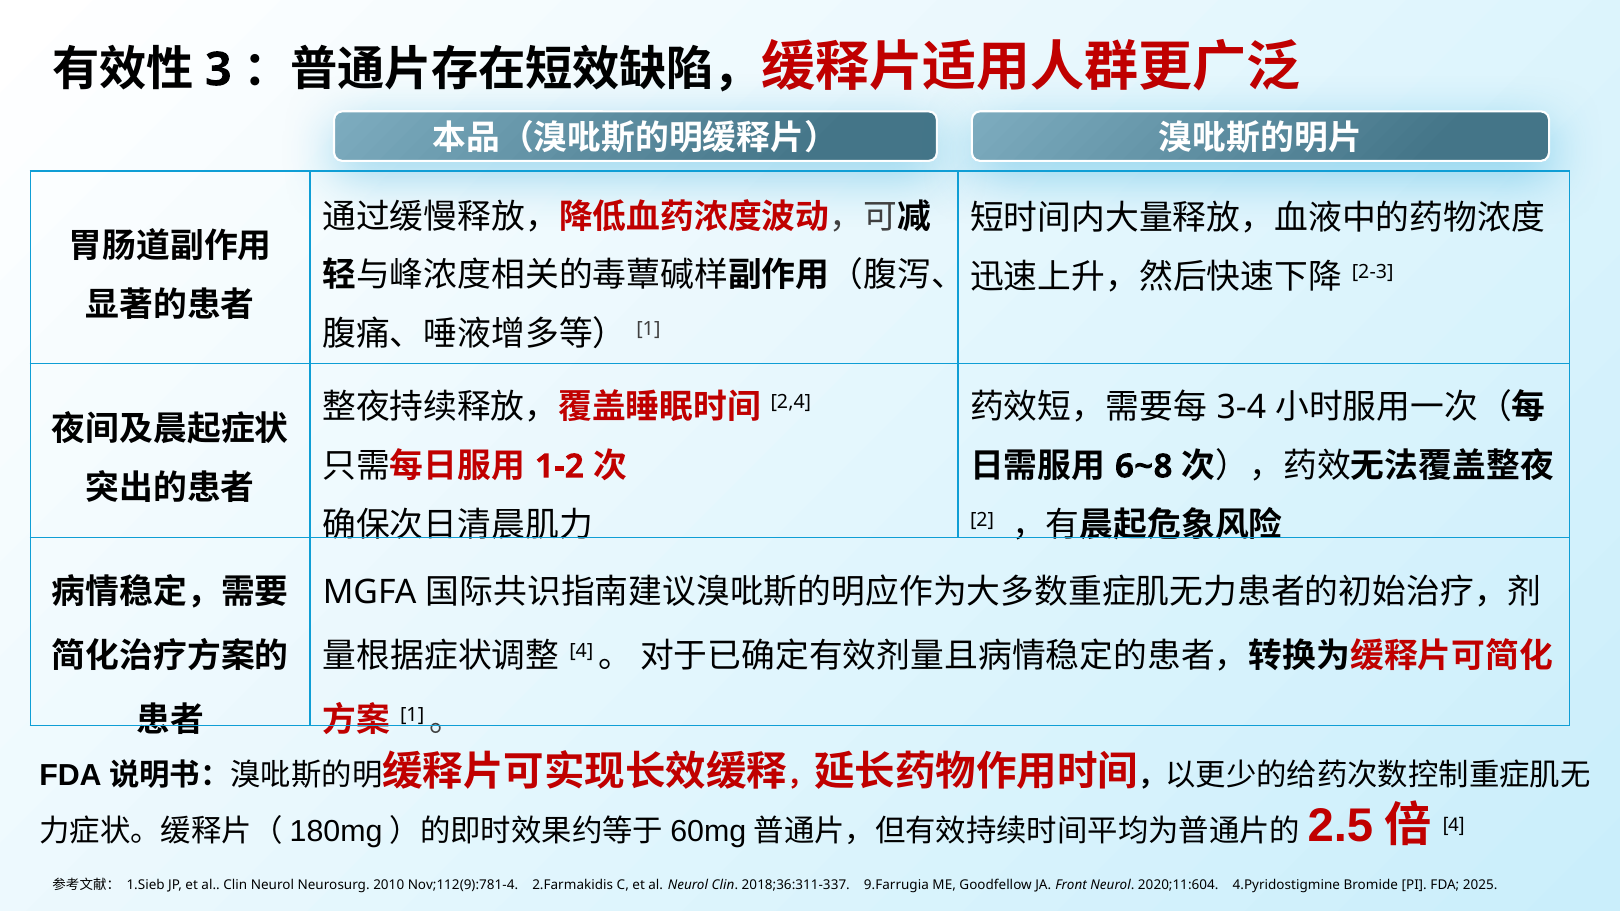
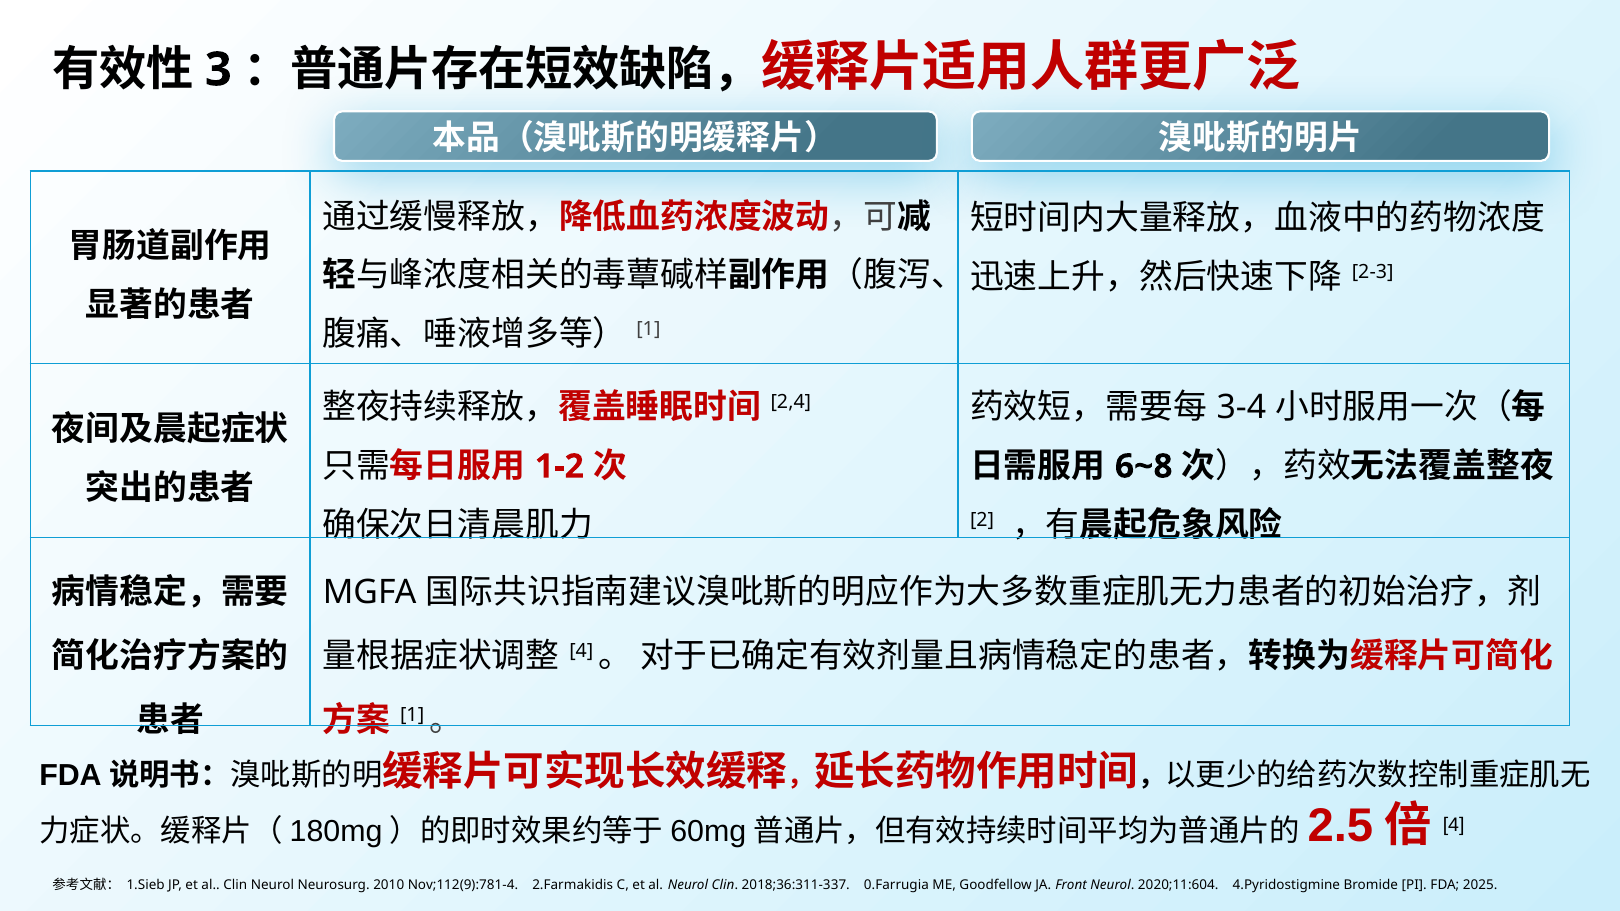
9.Farrugia: 9.Farrugia -> 0.Farrugia (896, 886)
